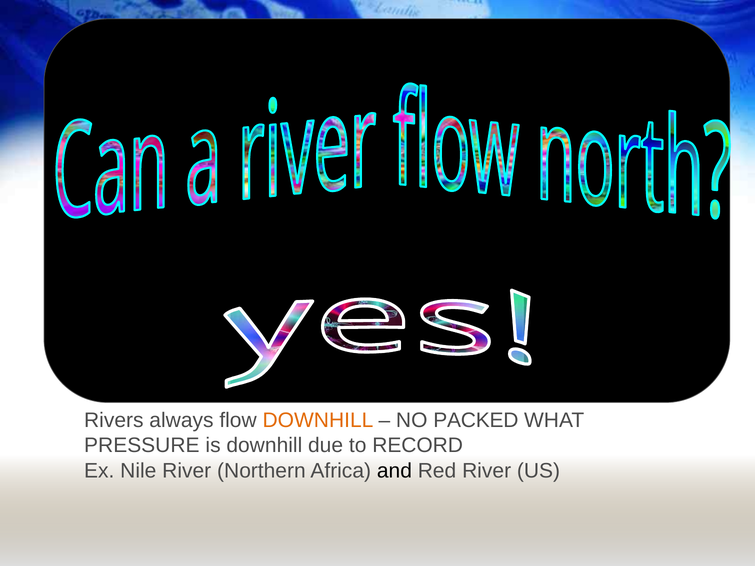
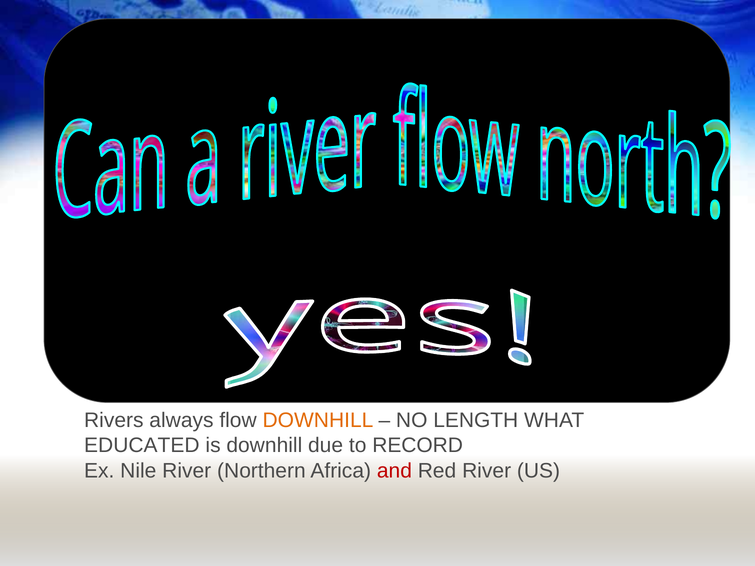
PACKED: PACKED -> LENGTH (476, 420)
PRESSURE: PRESSURE -> EDUCATED (142, 446)
and colour: black -> red (394, 471)
